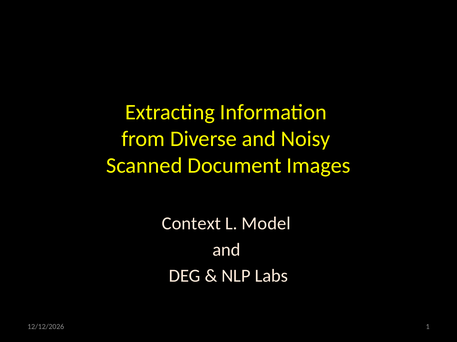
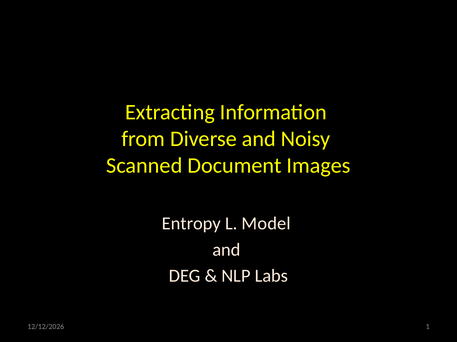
Context: Context -> Entropy (191, 224)
